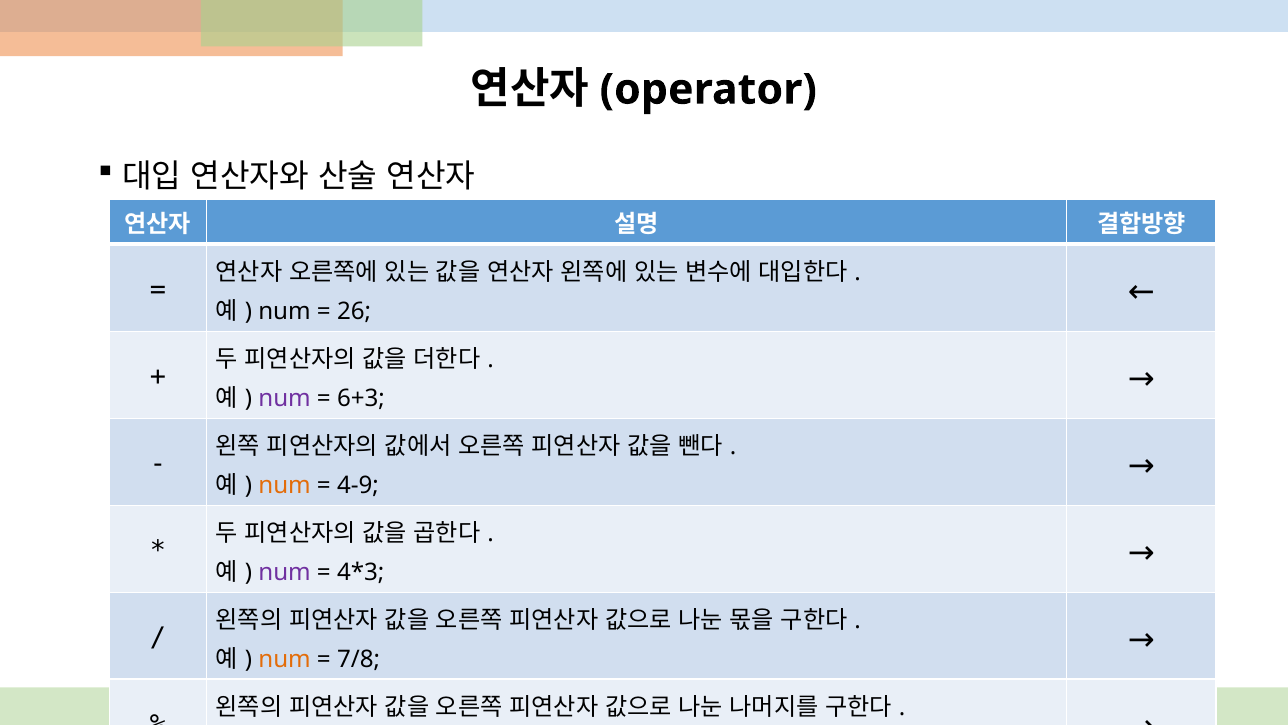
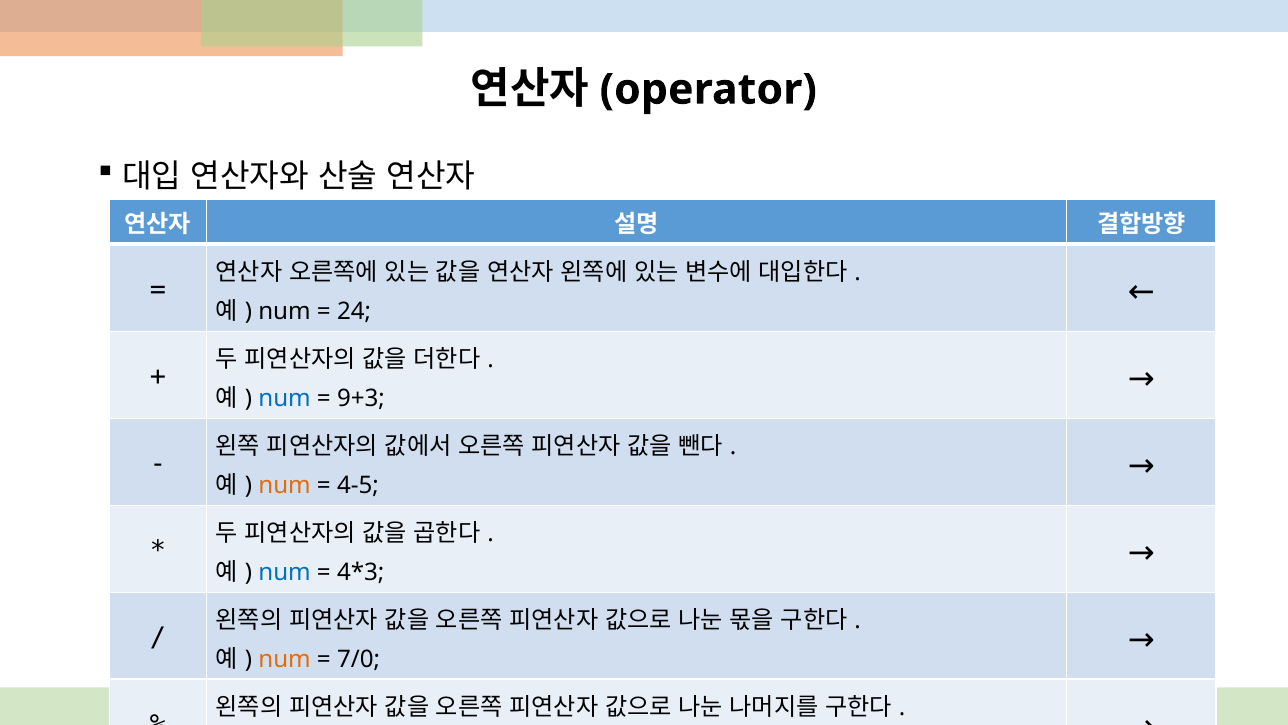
26: 26 -> 24 (354, 311)
num colour: purple -> blue (285, 398)
6+3: 6+3 -> 9+3 (361, 398)
4-9: 4-9 -> 4-5 (358, 485)
num colour: purple -> blue (285, 572)
7/8: 7/8 -> 7/0 (359, 659)
